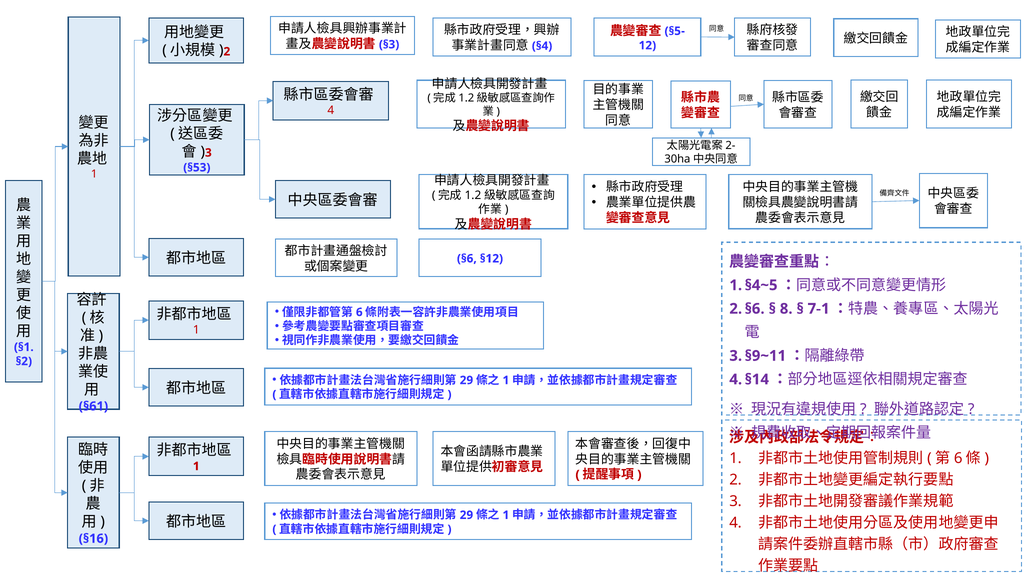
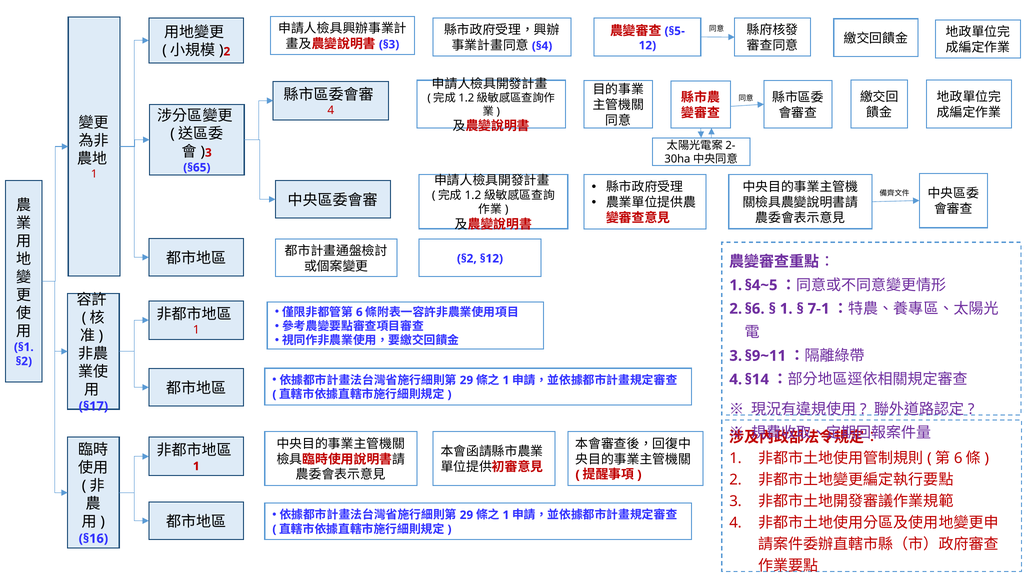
§53: §53 -> §65 (197, 168)
§6: §6 -> §2 (467, 259)
8: 8 -> 1 (786, 309)
§61: §61 -> §17 (93, 406)
